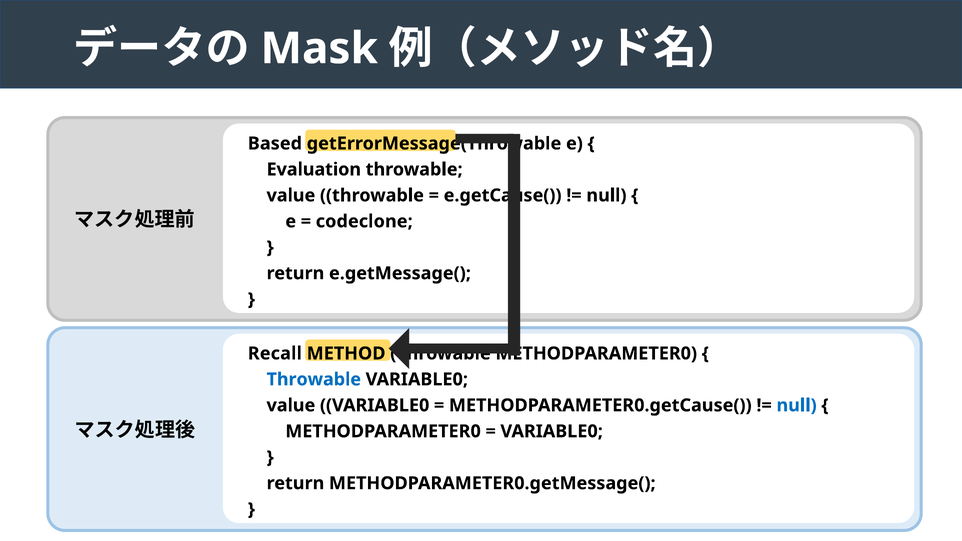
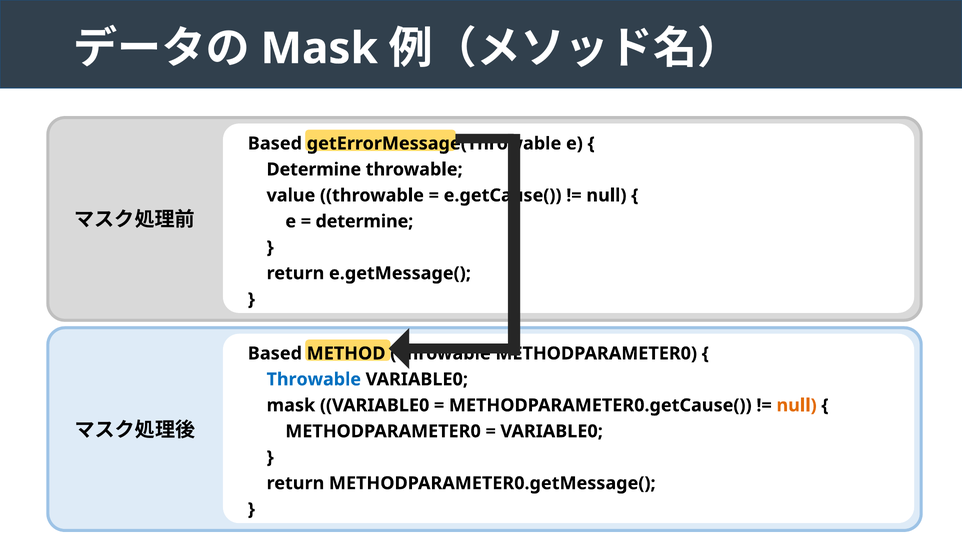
Evaluation: Evaluation -> Determine (314, 170)
codeclone: codeclone -> determine (364, 221)
Recall: Recall -> Based (275, 354)
value: value -> mask (291, 405)
null colour: blue -> orange (797, 405)
